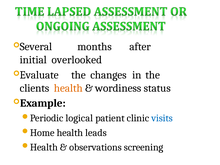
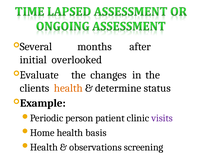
wordiness: wordiness -> determine (118, 88)
logical: logical -> person (79, 118)
visits colour: blue -> purple (162, 118)
leads: leads -> basis (96, 133)
